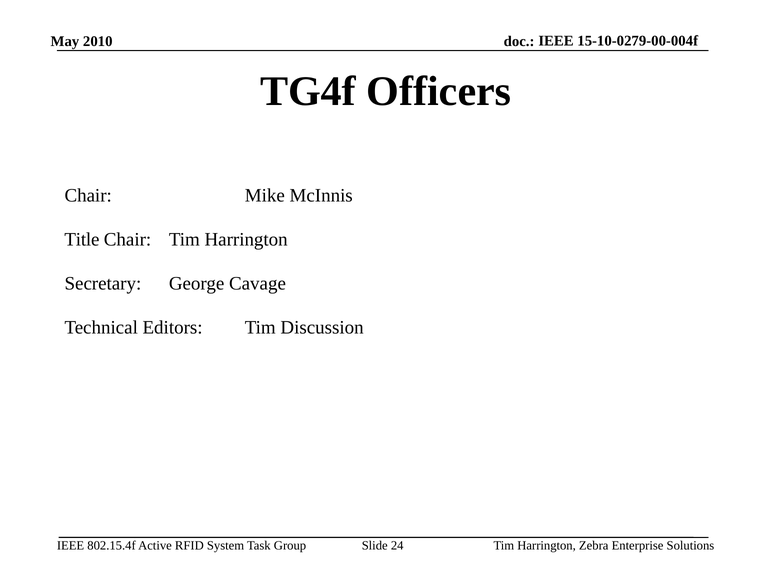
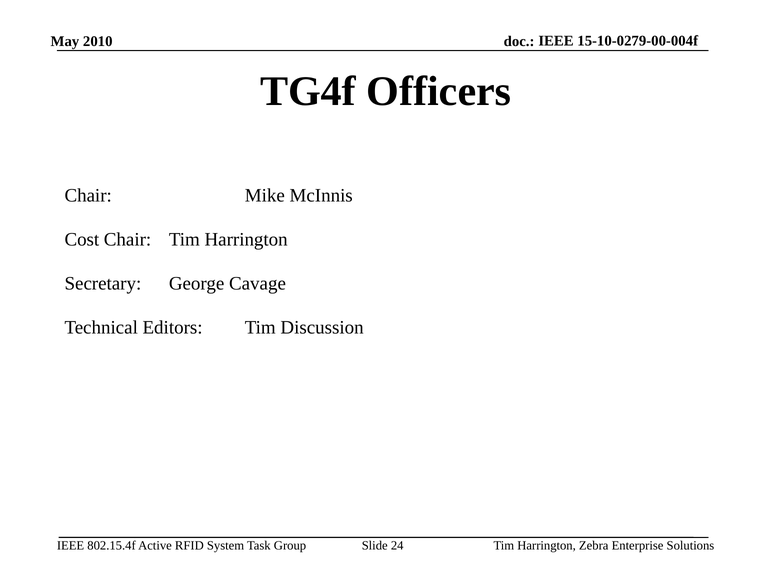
Title: Title -> Cost (82, 240)
